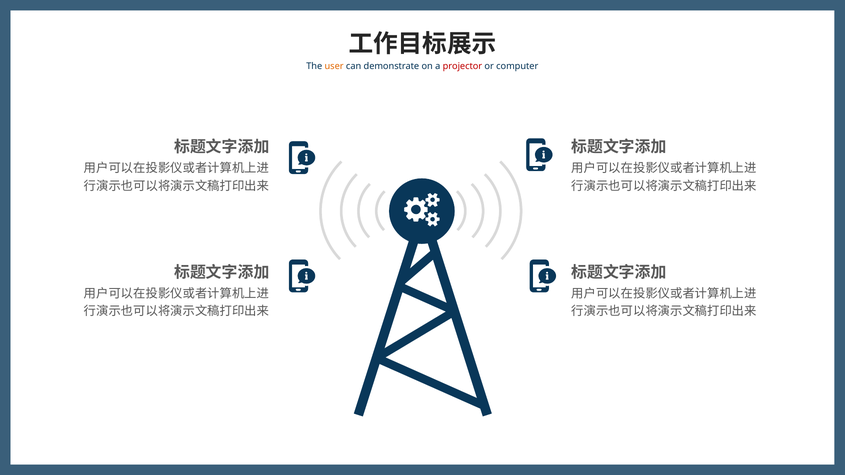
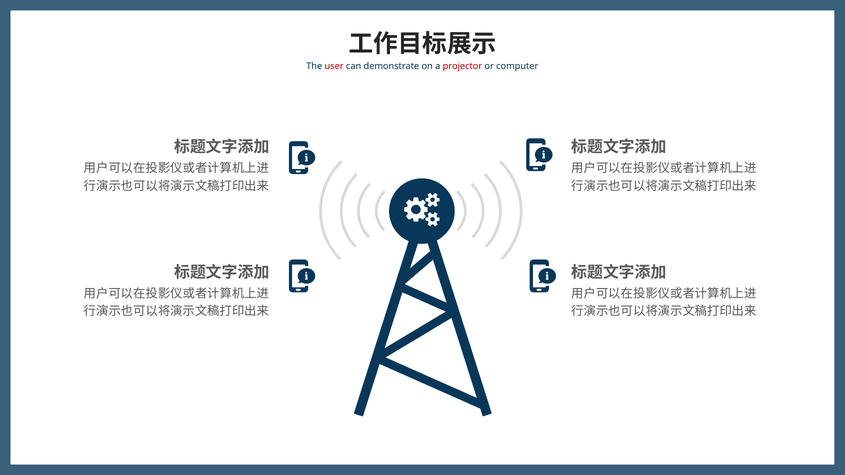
user colour: orange -> red (334, 66)
